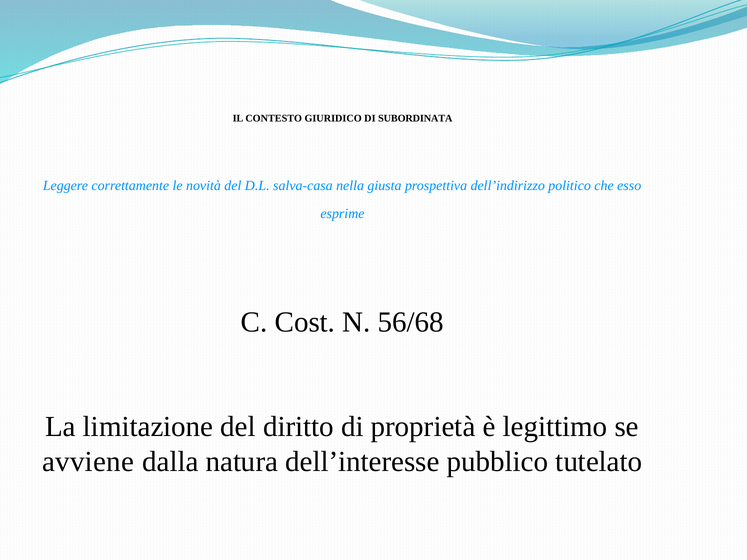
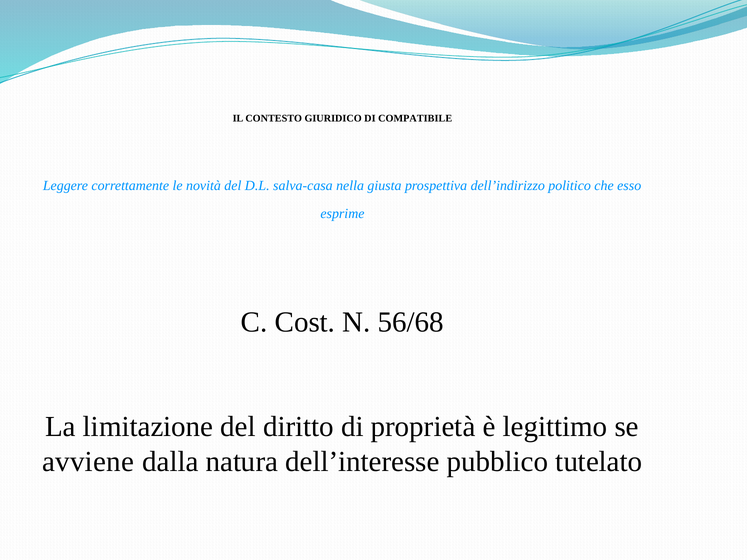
SUBORDINATA: SUBORDINATA -> COMPATIBILE (415, 118)
